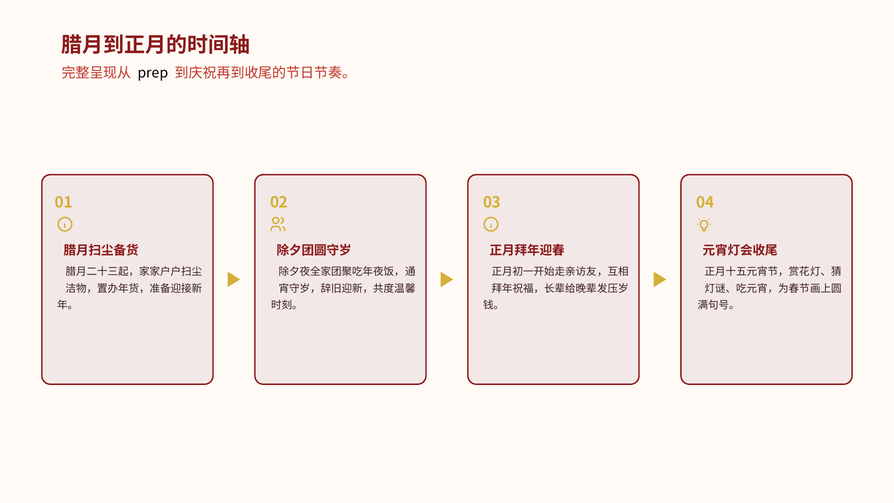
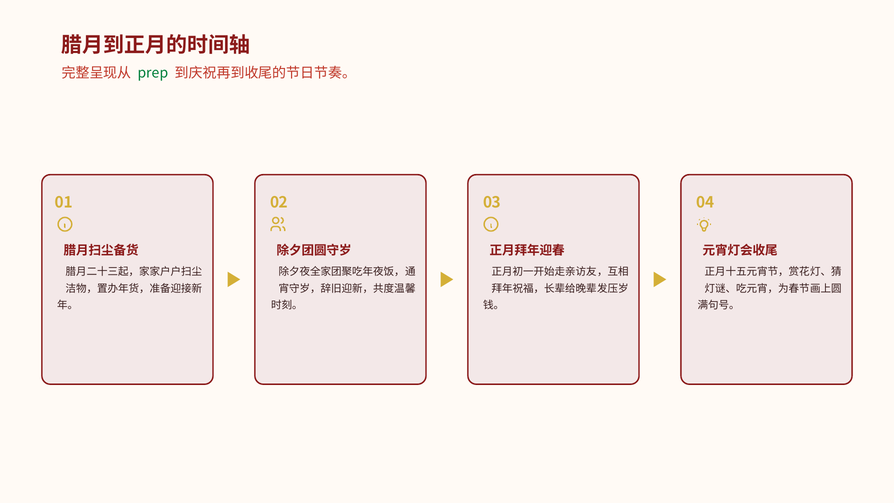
prep colour: black -> green (153, 73)
